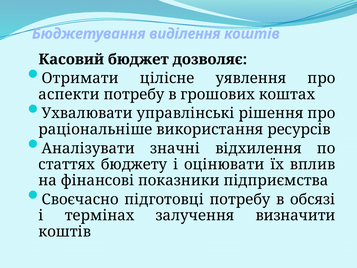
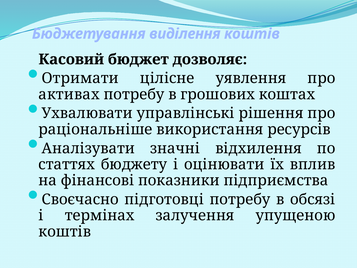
аспекти: аспекти -> активах (69, 94)
визначити: визначити -> упущеною (295, 215)
